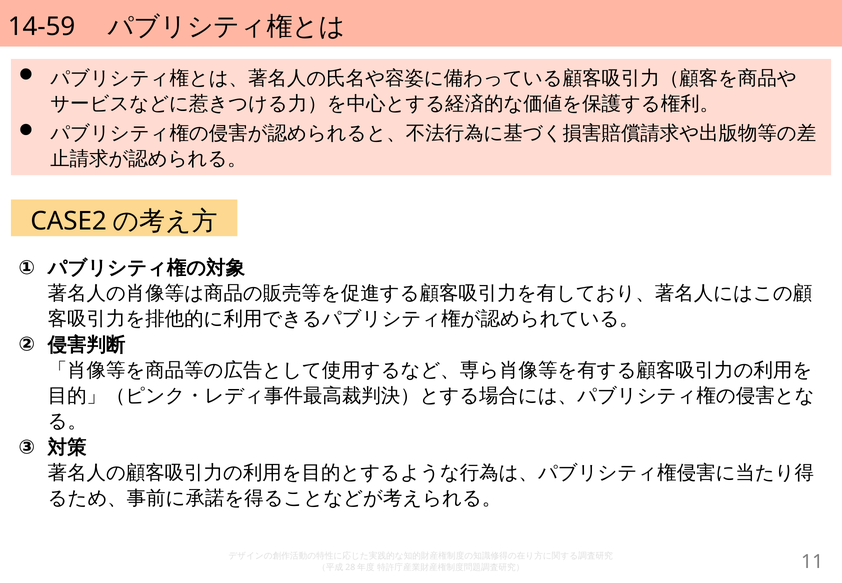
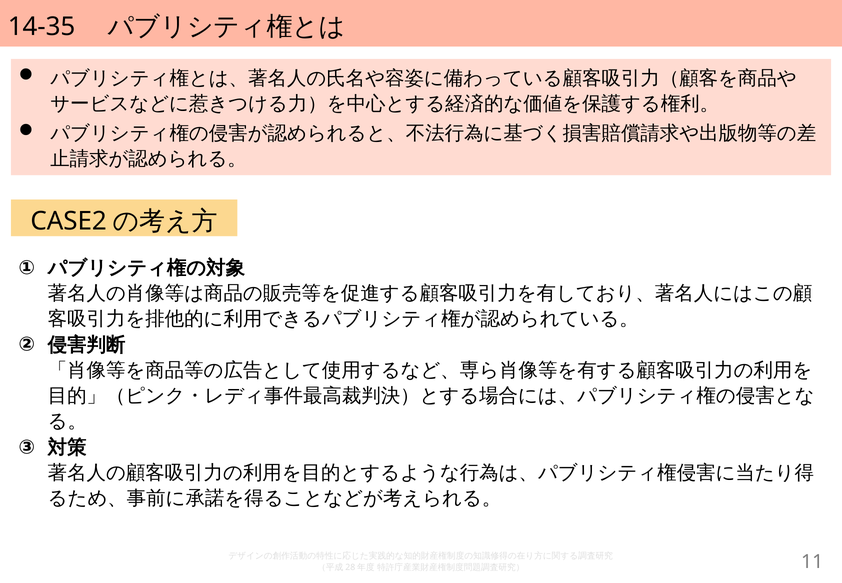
14-59: 14-59 -> 14-35 (42, 27)
